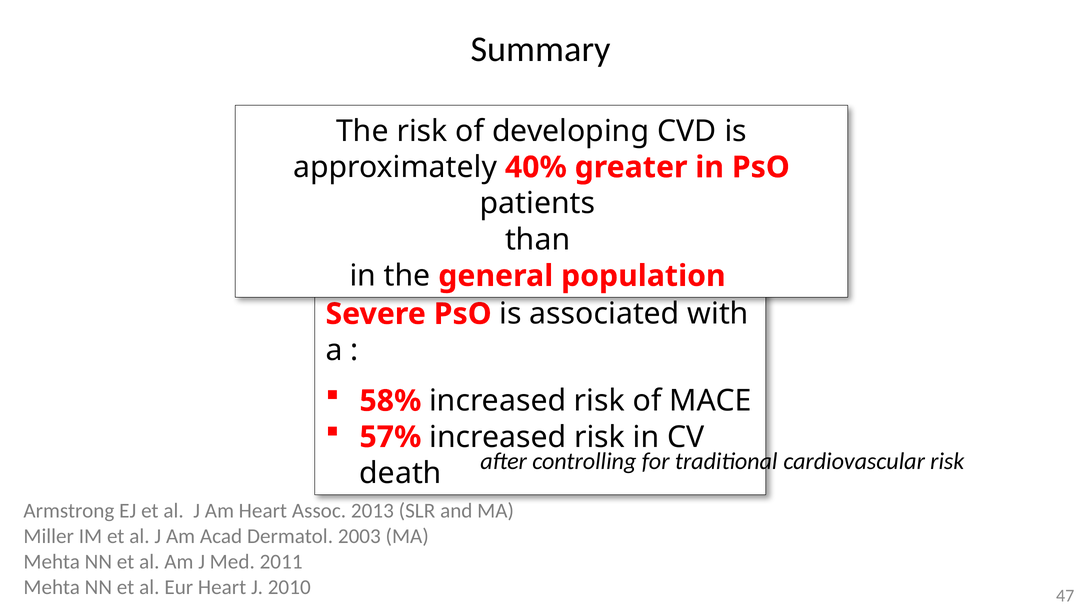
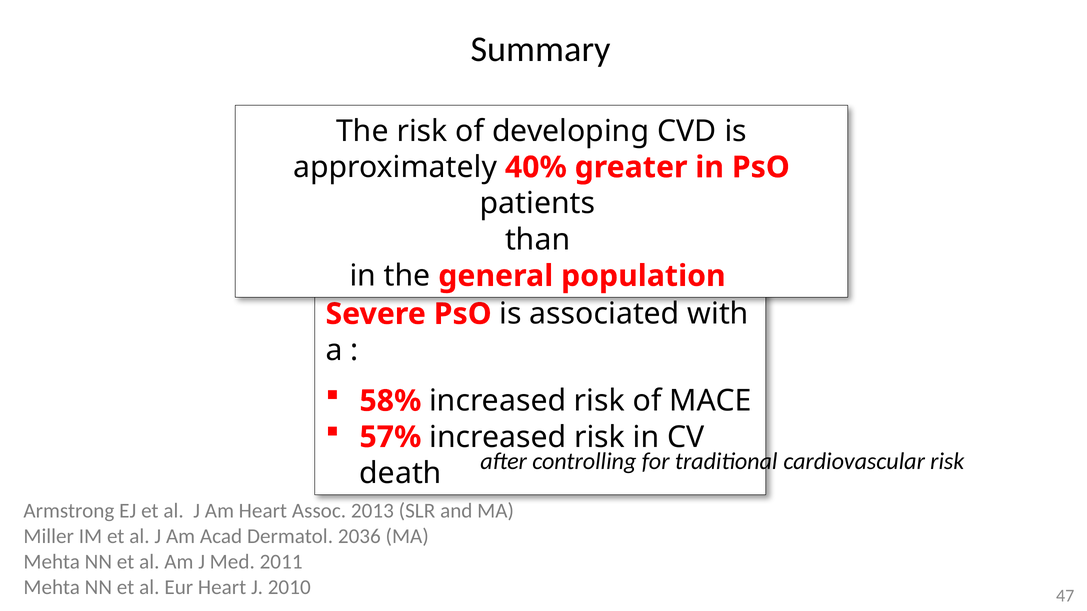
2003: 2003 -> 2036 (359, 537)
